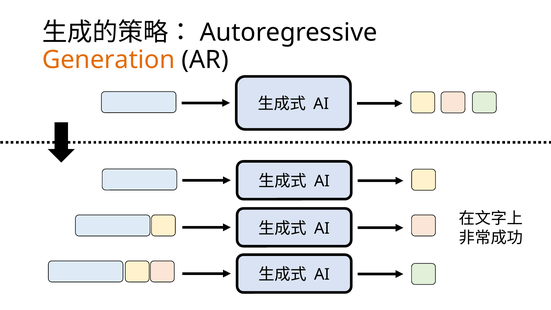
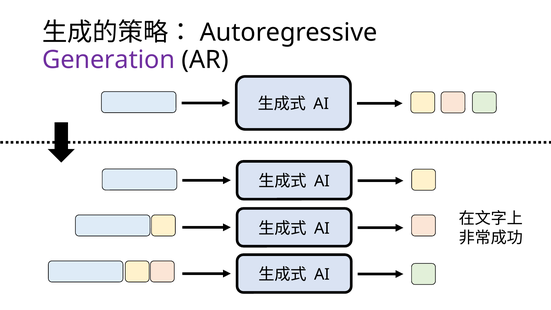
Generation colour: orange -> purple (109, 60)
